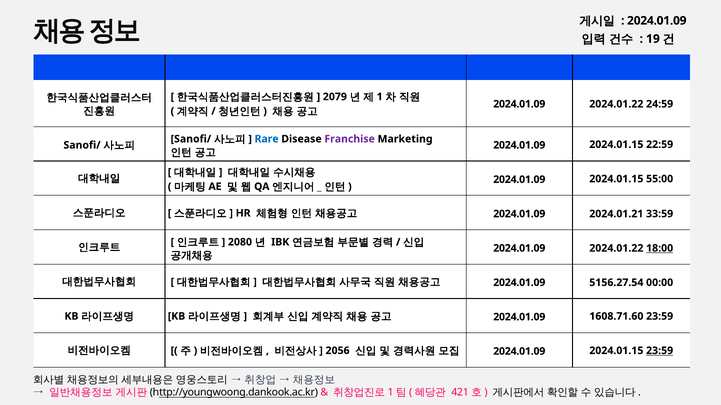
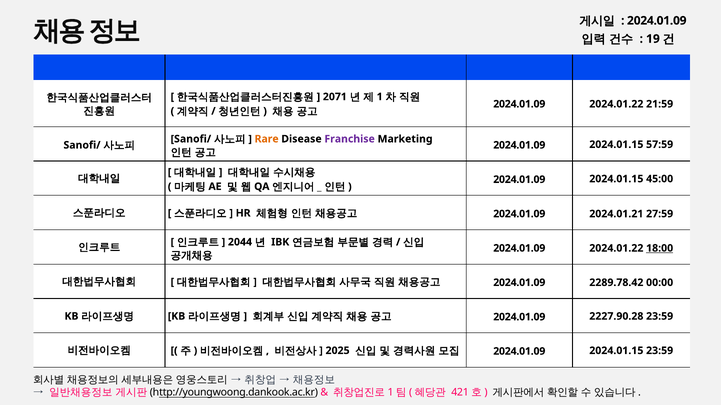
2079: 2079 -> 2071 (335, 97)
24:59: 24:59 -> 21:59 (660, 104)
Rare colour: blue -> orange (267, 139)
22:59: 22:59 -> 57:59 (660, 145)
55:00: 55:00 -> 45:00 (660, 179)
33:59: 33:59 -> 27:59 (660, 214)
2080: 2080 -> 2044 (240, 242)
5156.27.54: 5156.27.54 -> 2289.78.42 (616, 283)
1608.71.60: 1608.71.60 -> 2227.90.28 (616, 317)
2056: 2056 -> 2025 (338, 351)
23:59 underline: present -> none (660, 351)
